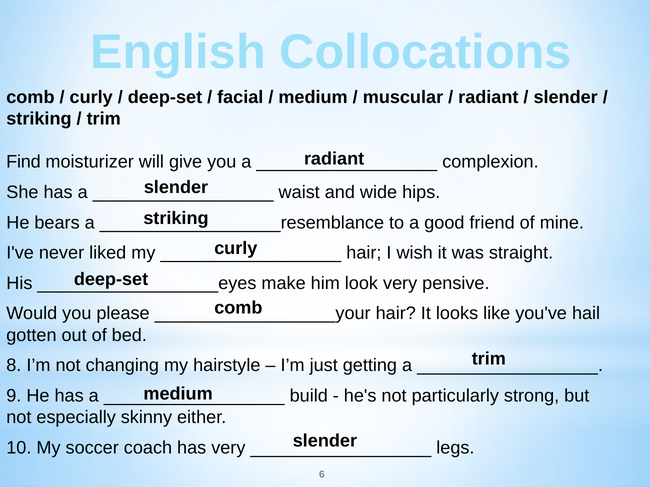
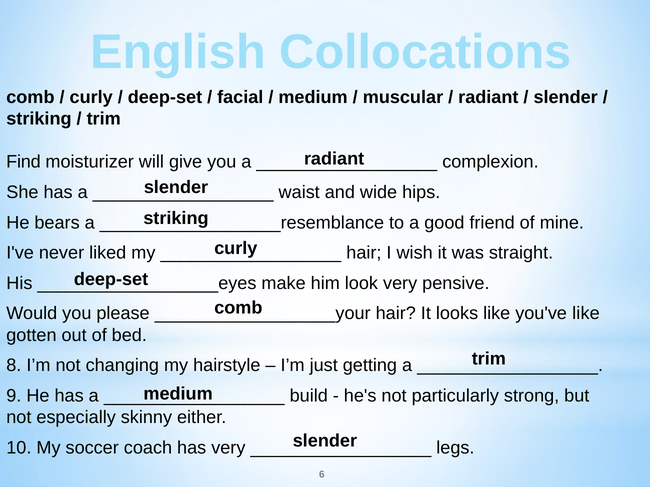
you've hail: hail -> like (586, 314)
